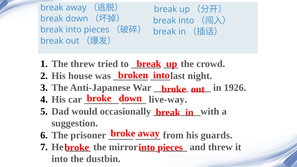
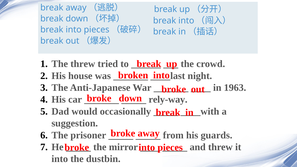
1926: 1926 -> 1963 (235, 88)
live-way: live-way -> rely-way (168, 100)
